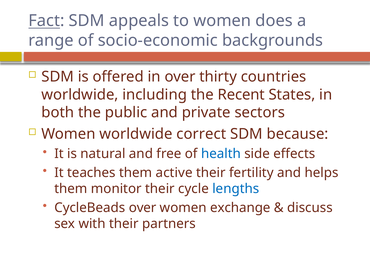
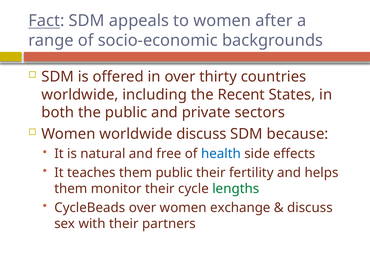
does: does -> after (274, 21)
worldwide correct: correct -> discuss (201, 134)
them active: active -> public (174, 172)
lengths colour: blue -> green (236, 188)
